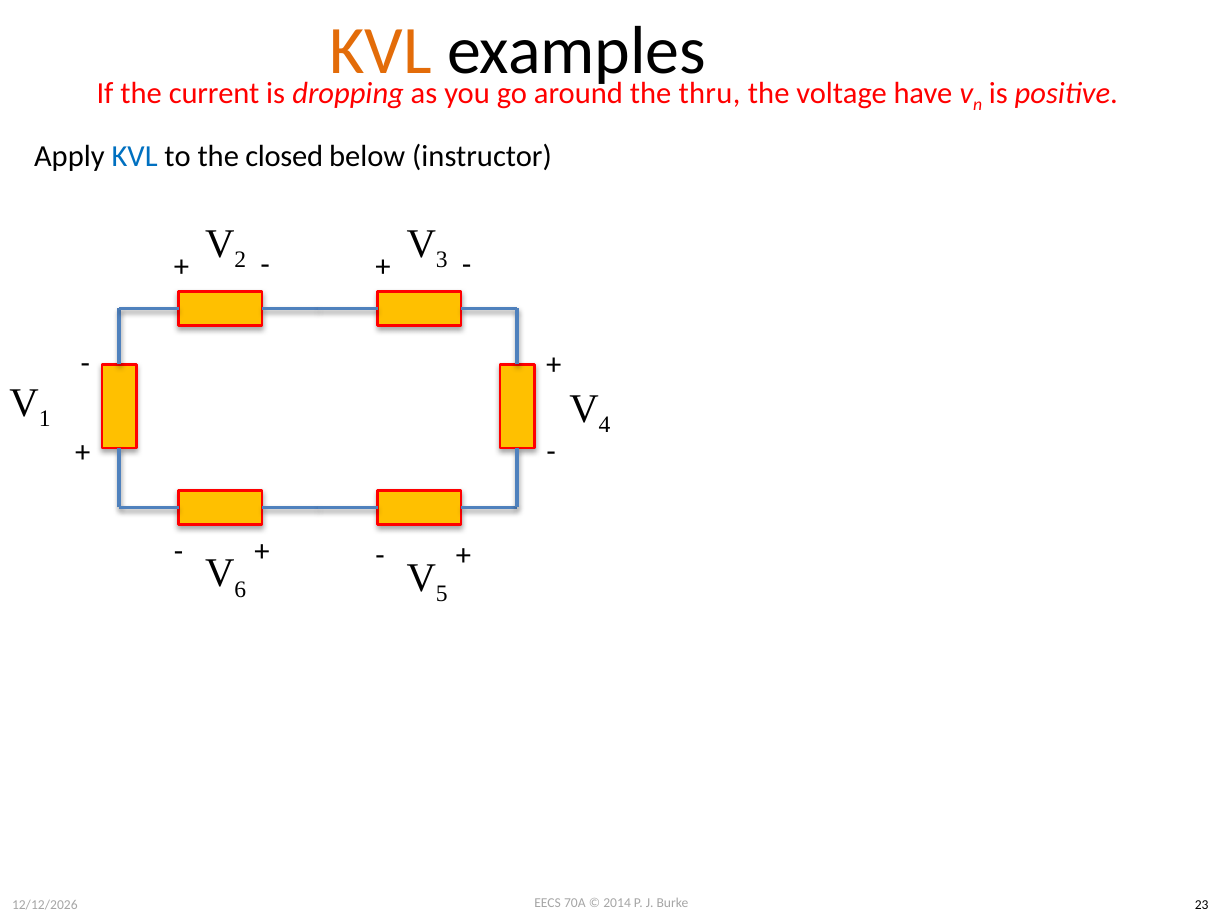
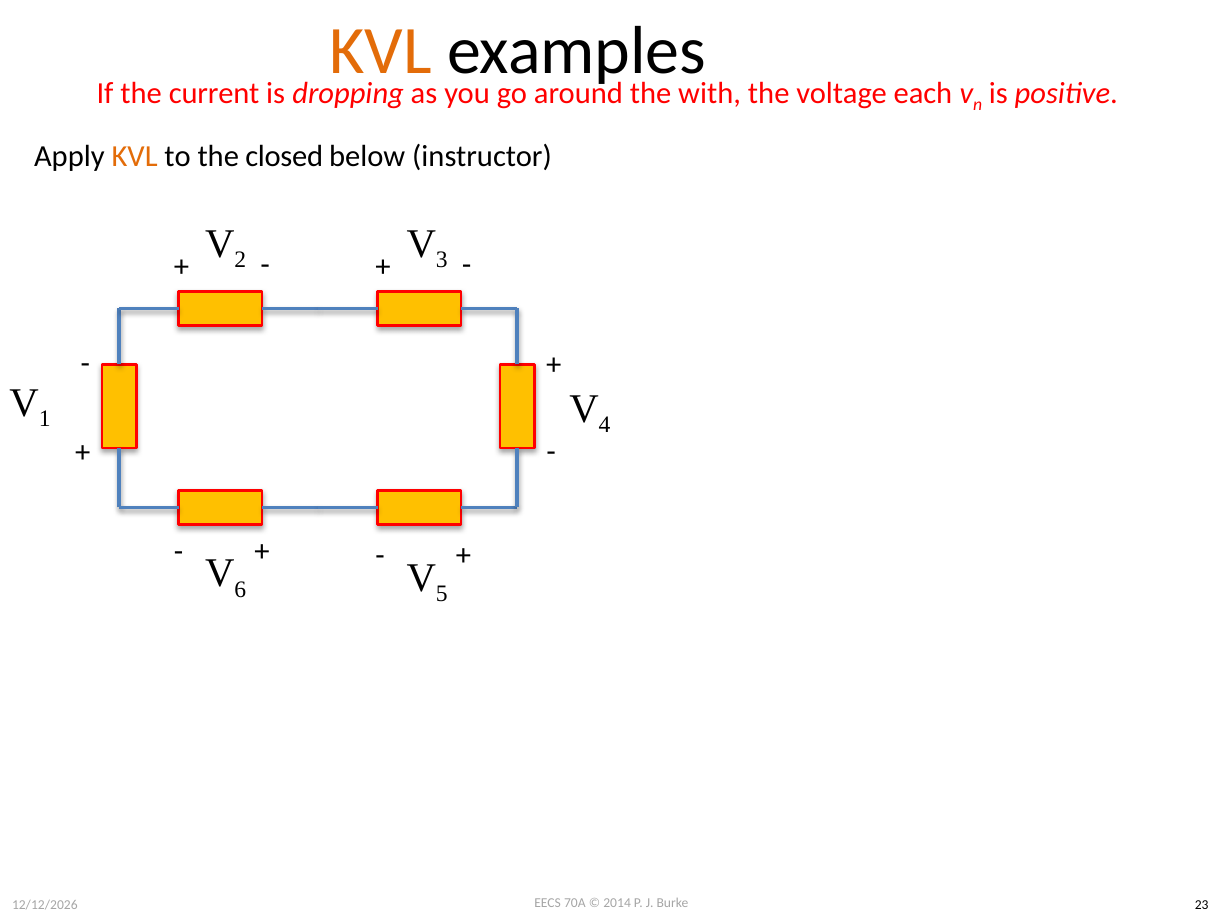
thru: thru -> with (710, 93)
have: have -> each (923, 93)
KVL colour: blue -> orange (135, 156)
